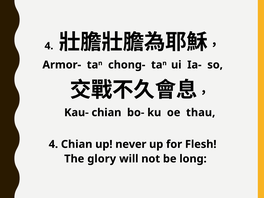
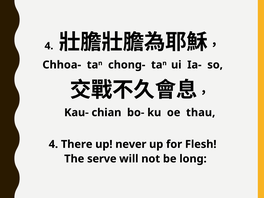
Armor-: Armor- -> Chhoa- (62, 65)
4 Chian: Chian -> There (77, 144)
glory: glory -> serve (102, 159)
